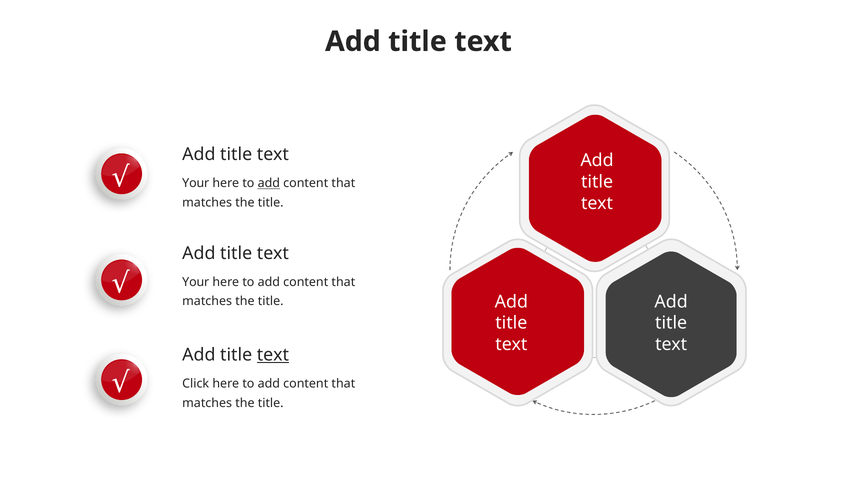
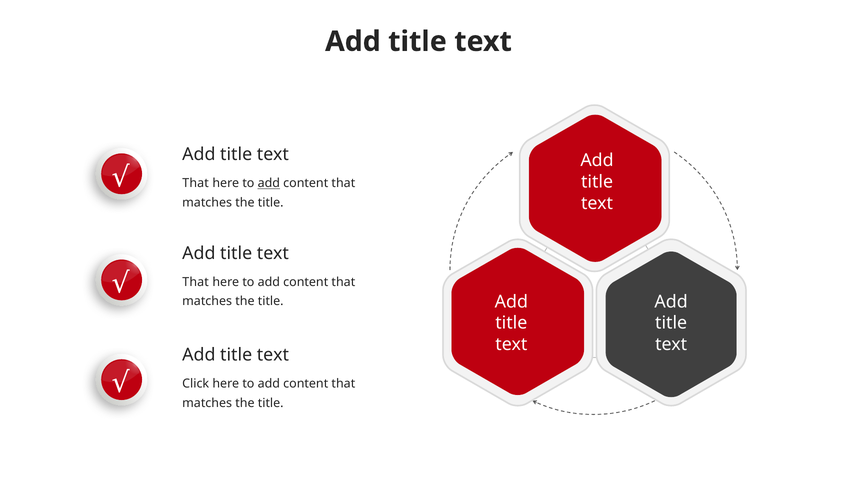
Your: Your -> That (196, 183)
Your: Your -> That (196, 282)
text underline: present -> none (273, 355)
